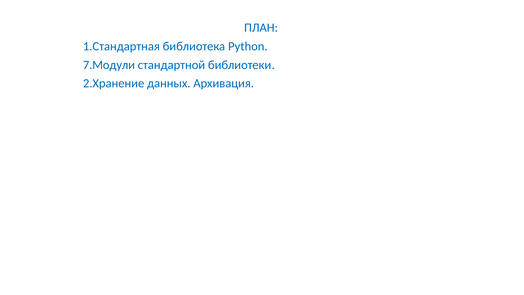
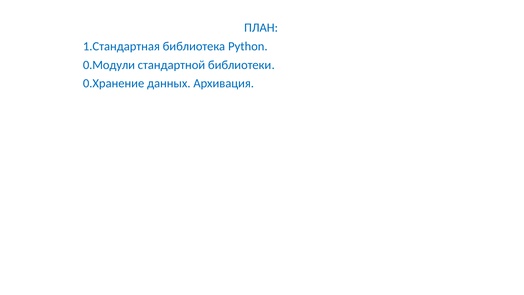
7.Модули: 7.Модули -> 0.Модули (109, 65)
2.Хранение: 2.Хранение -> 0.Хранение (114, 83)
